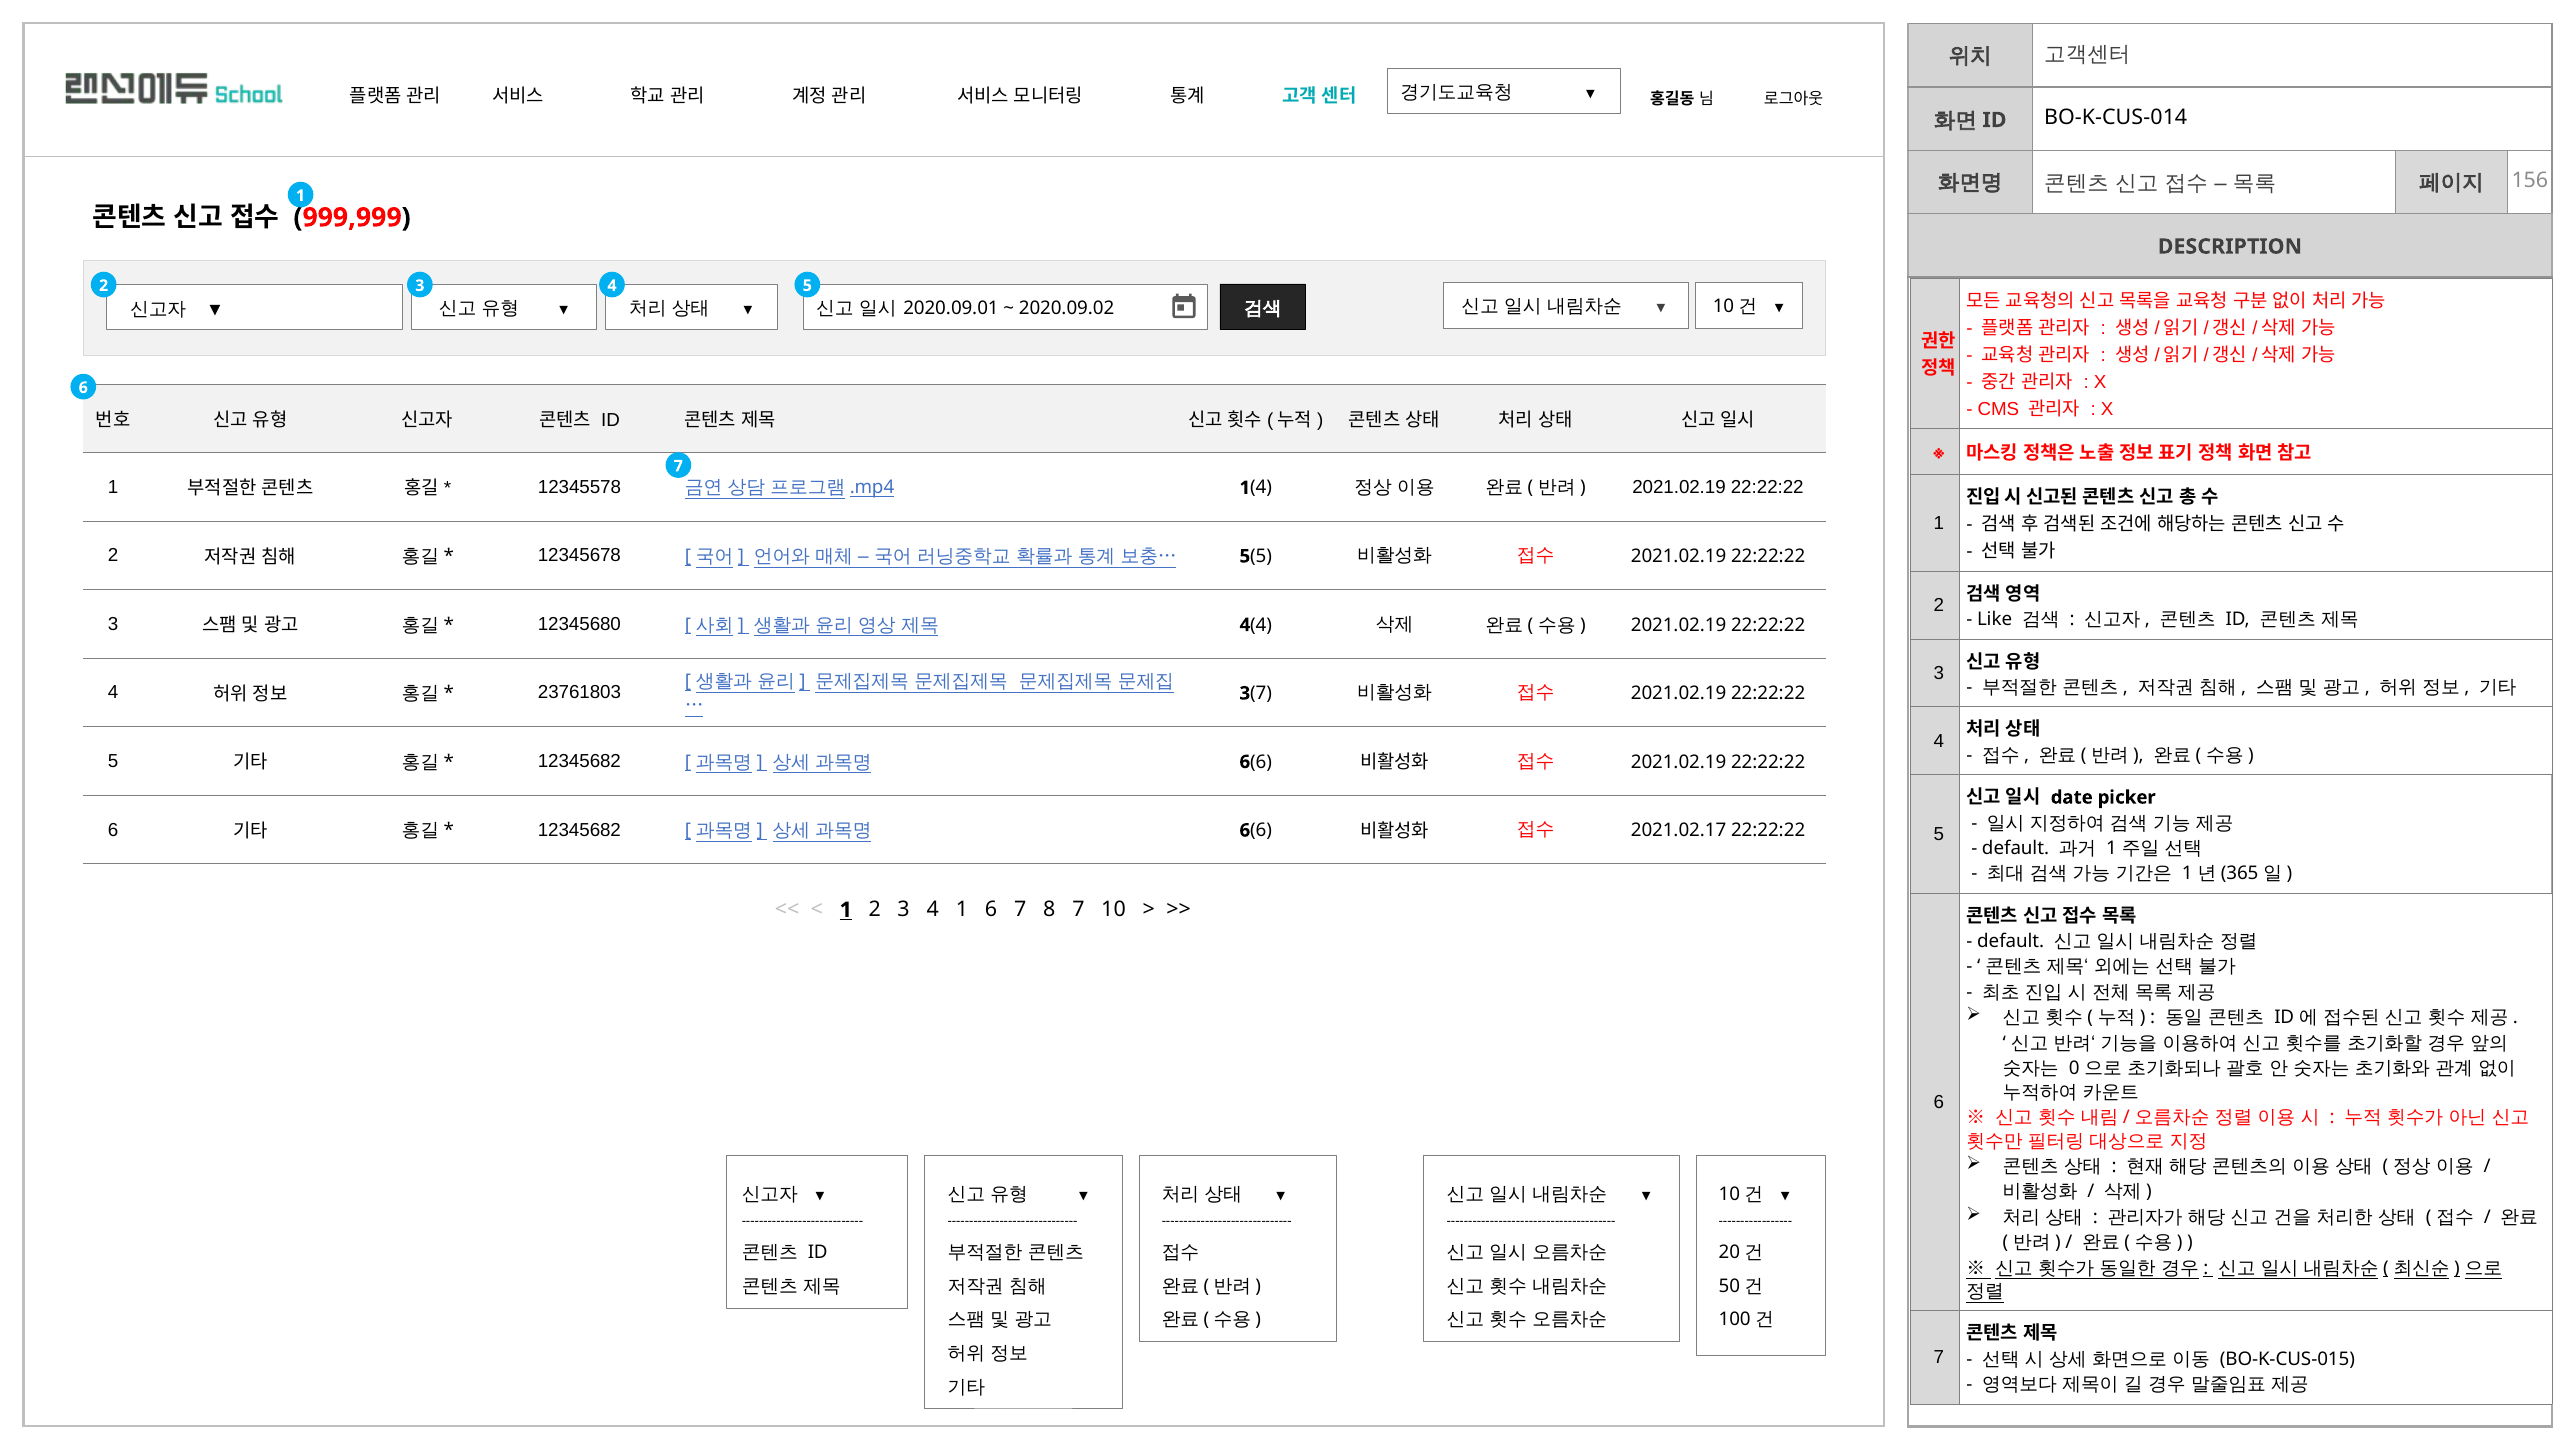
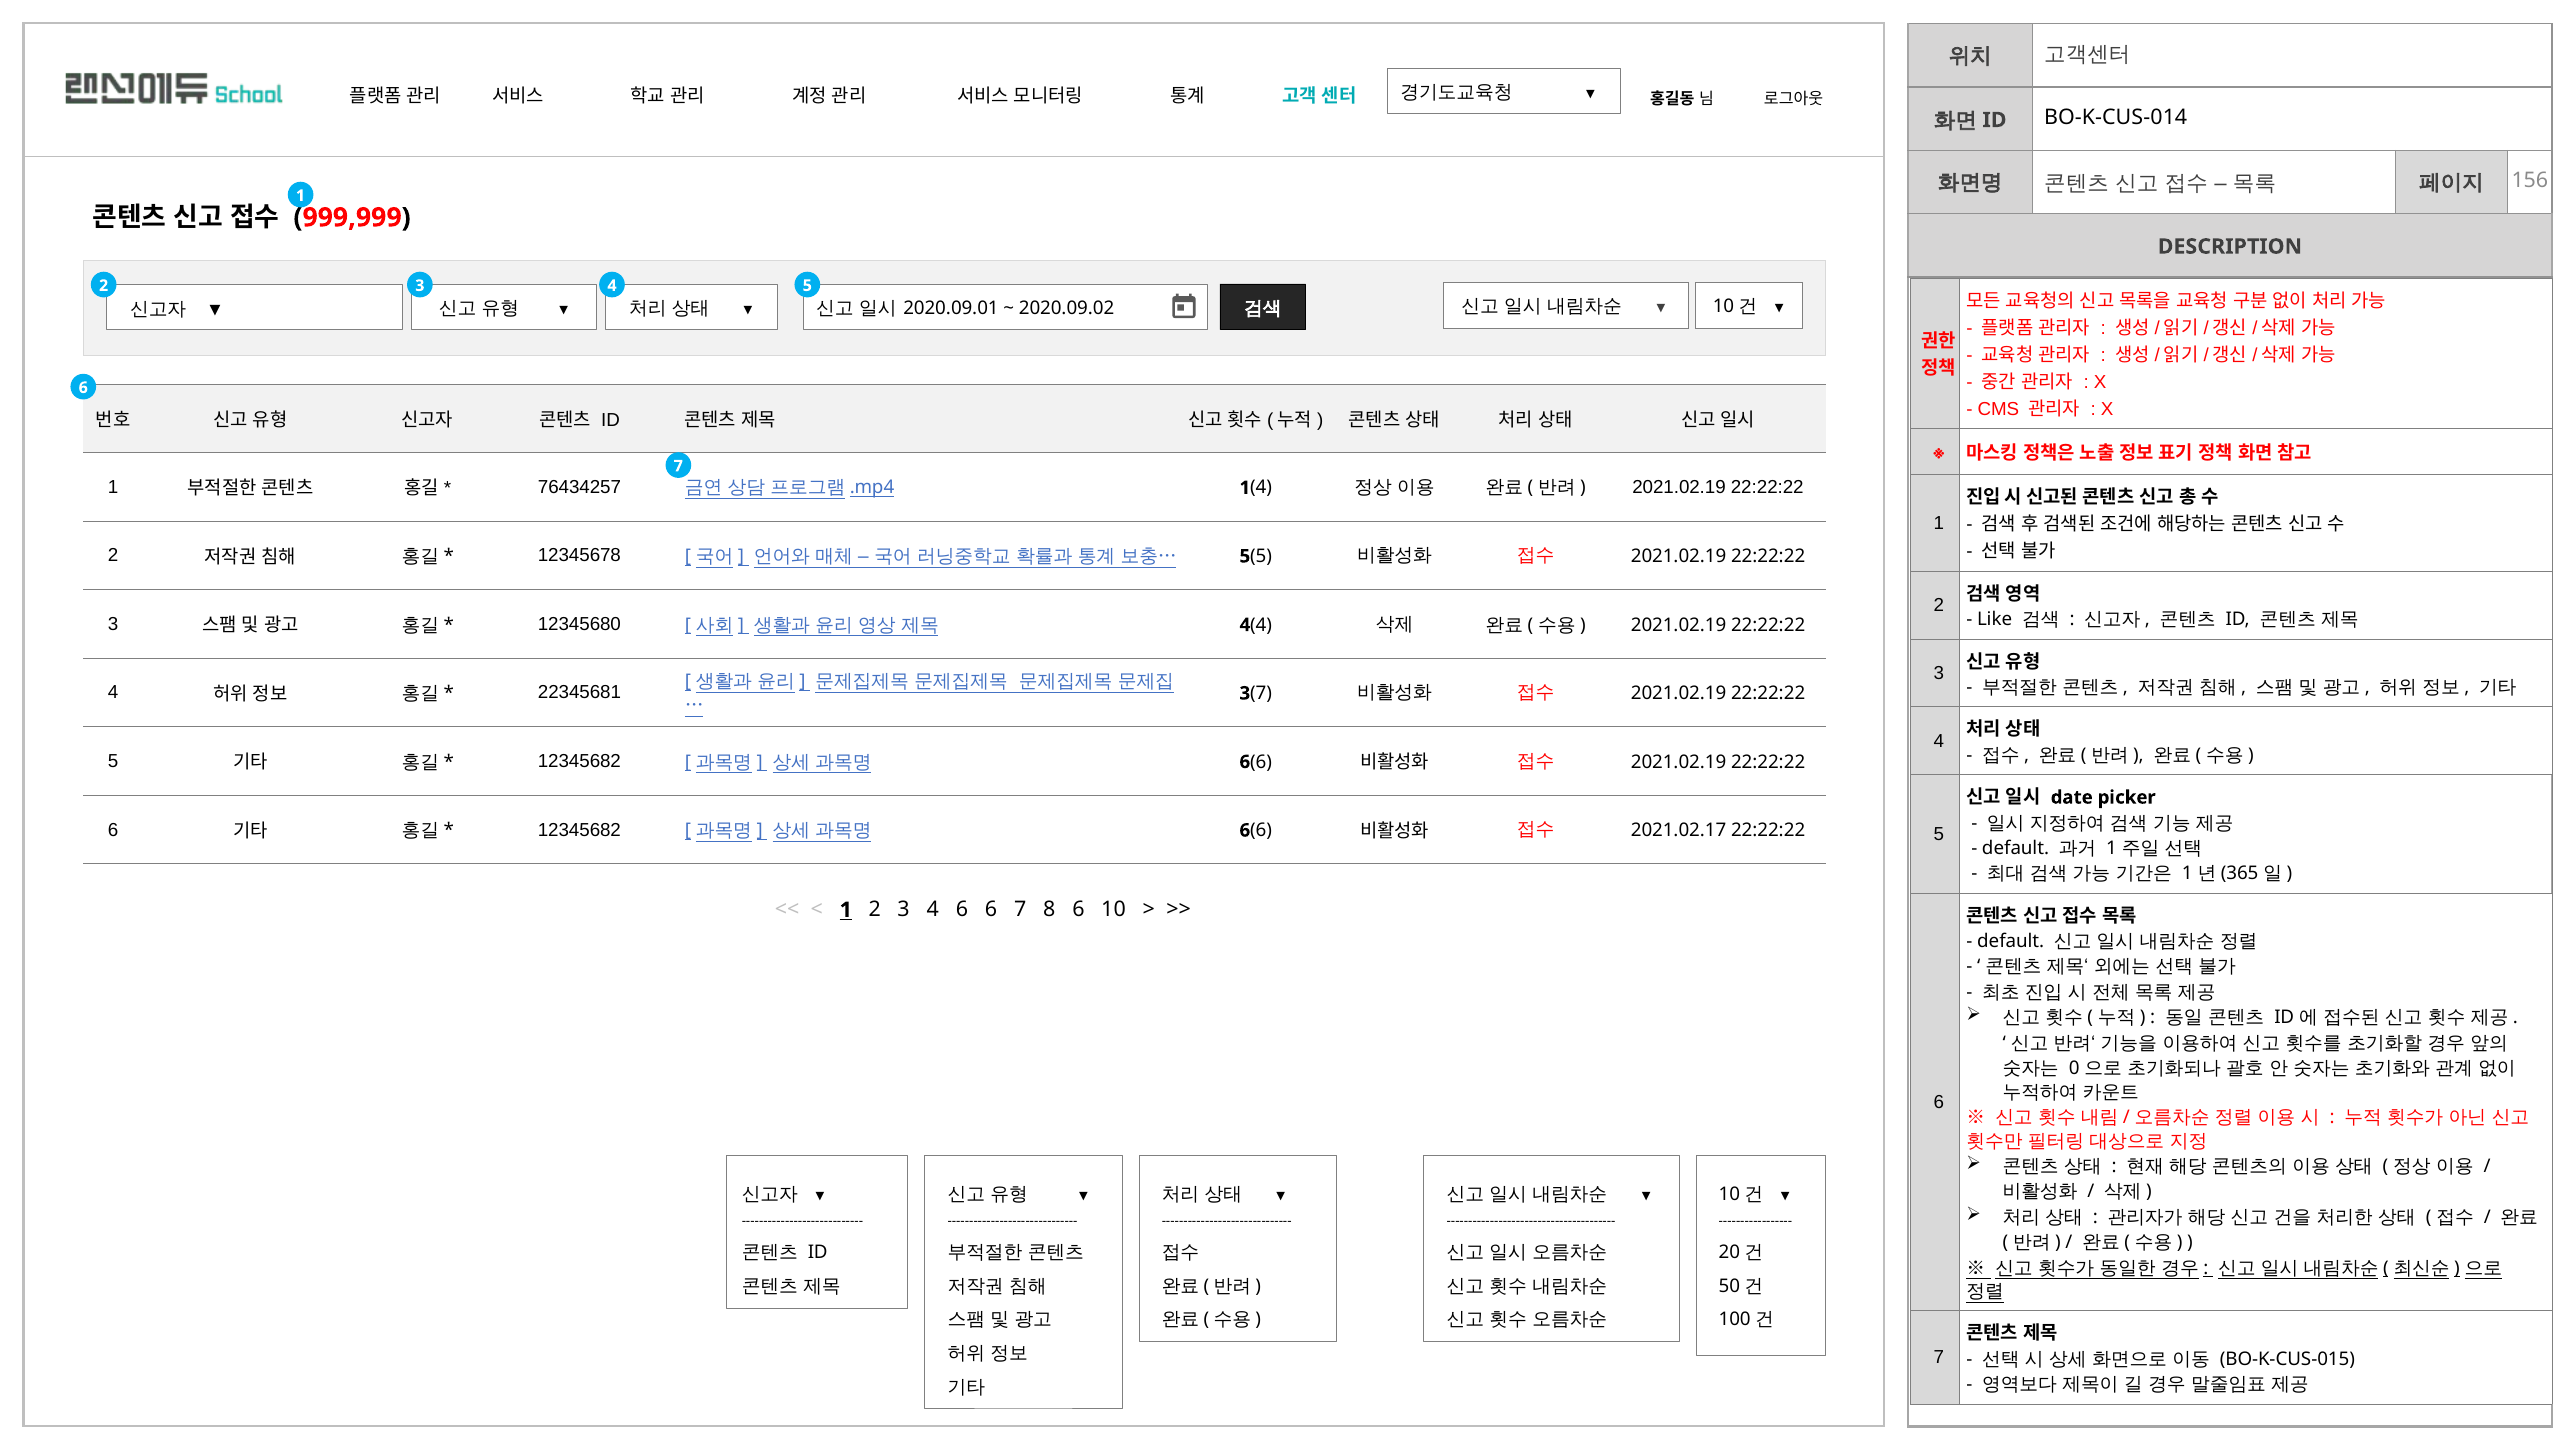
12345578: 12345578 -> 76434257 (579, 487)
23761803: 23761803 -> 22345681 (579, 693)
4 1: 1 -> 6 (962, 910)
8 7: 7 -> 6 (1078, 910)
